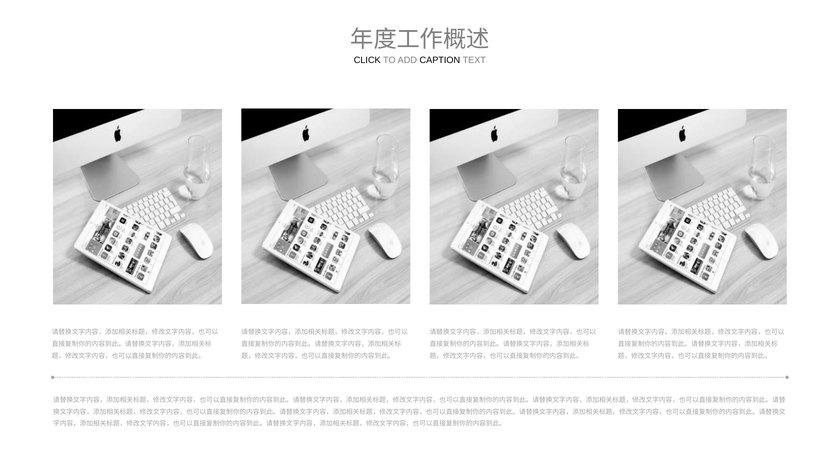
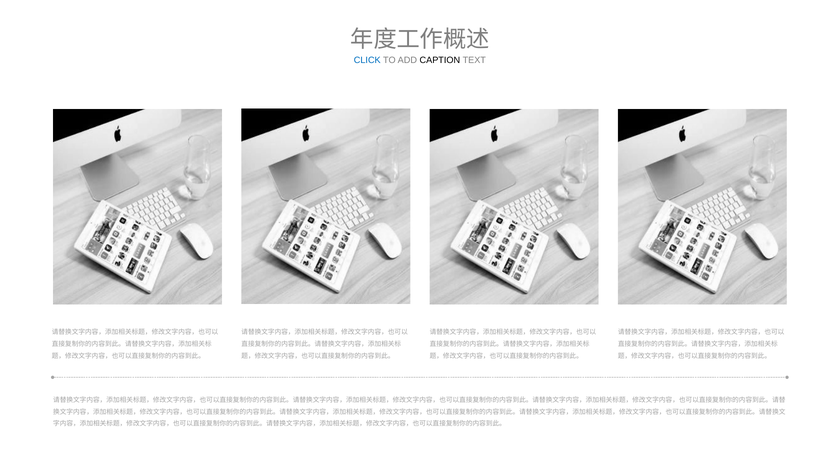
CLICK colour: black -> blue (367, 60)
